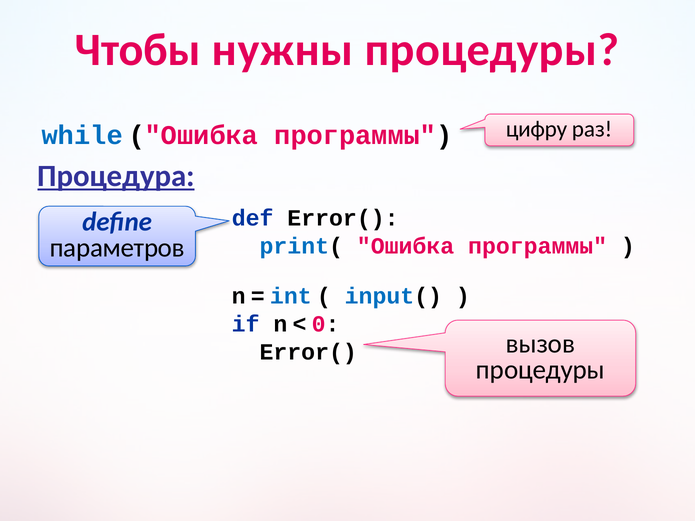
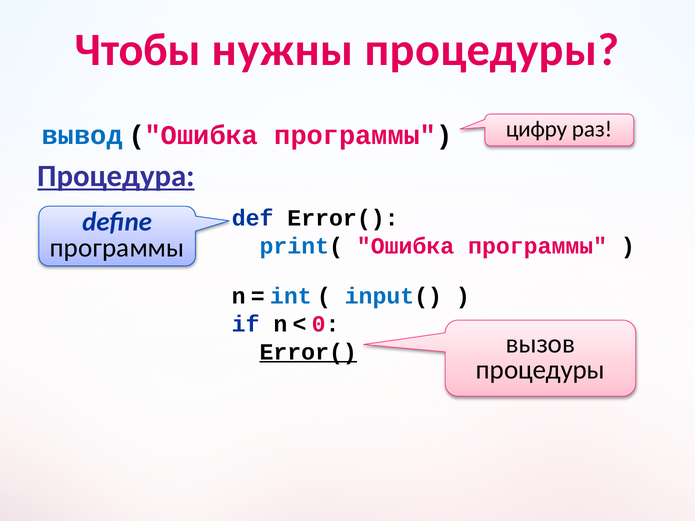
while: while -> вывод (82, 135)
параметров: параметров -> программы (117, 248)
Error( underline: none -> present (308, 352)
